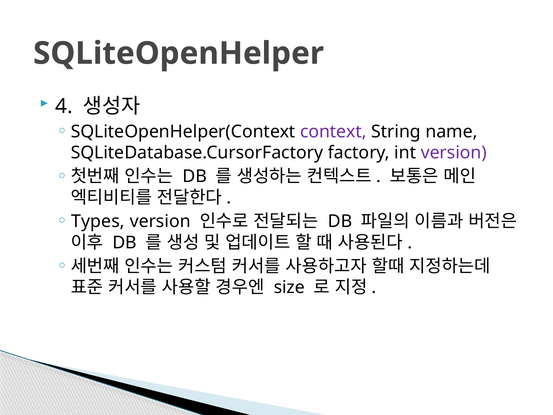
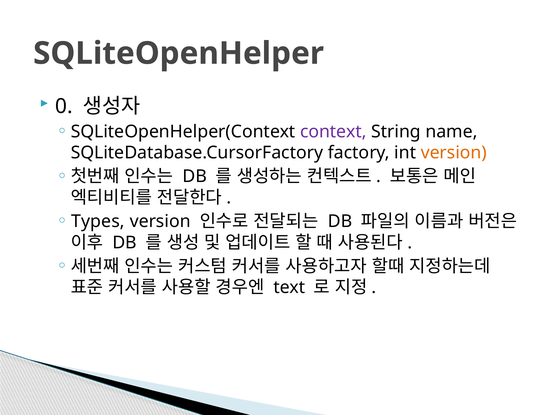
4: 4 -> 0 (64, 106)
version colour: purple -> orange (454, 153)
size: size -> text (289, 287)
